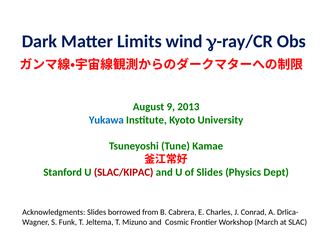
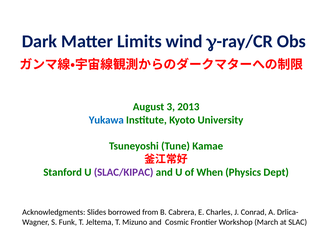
9: 9 -> 3 (171, 107)
SLAC/KIPAC colour: red -> purple (124, 172)
of Slides: Slides -> When (210, 172)
